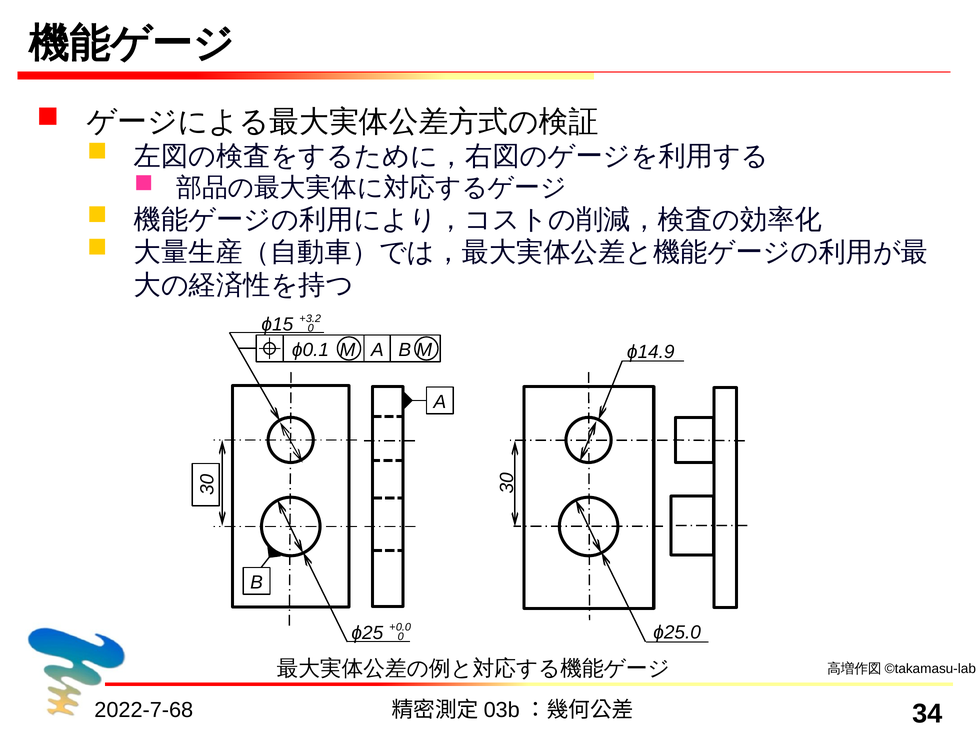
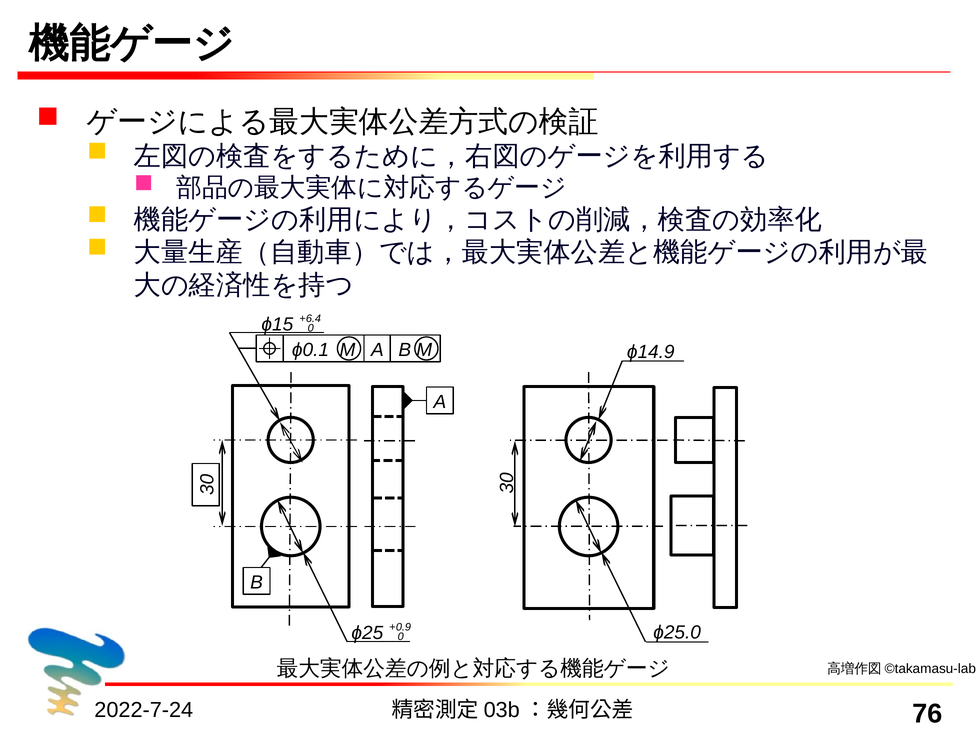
3.2: 3.2 -> 6.4 (313, 319)
0.0: 0.0 -> 0.9 (403, 627)
2022-7-68: 2022-7-68 -> 2022-7-24 (144, 710)
34: 34 -> 76 (927, 714)
